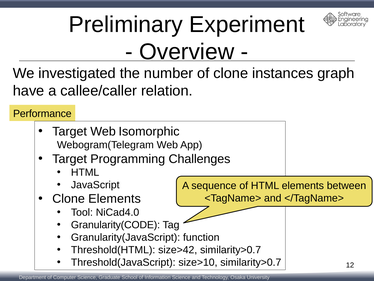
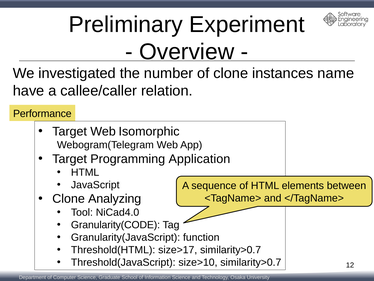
graph: graph -> name (336, 73)
Challenges: Challenges -> Application (199, 159)
Clone Elements: Elements -> Analyzing (115, 199)
size>42: size>42 -> size>17 (178, 249)
